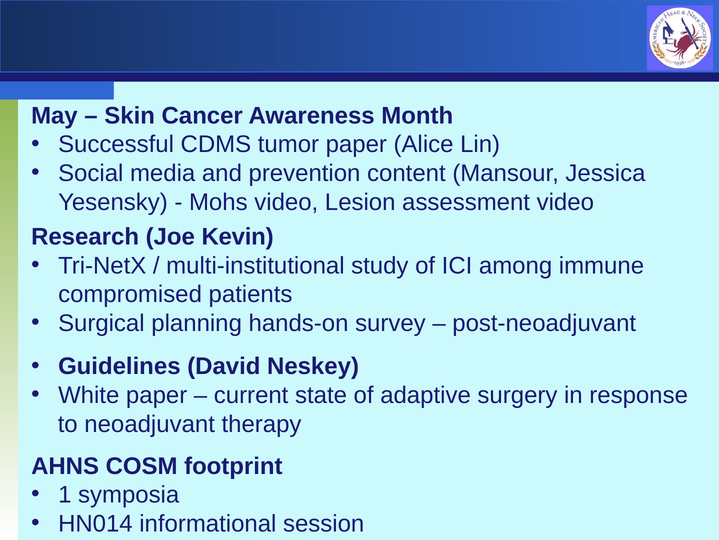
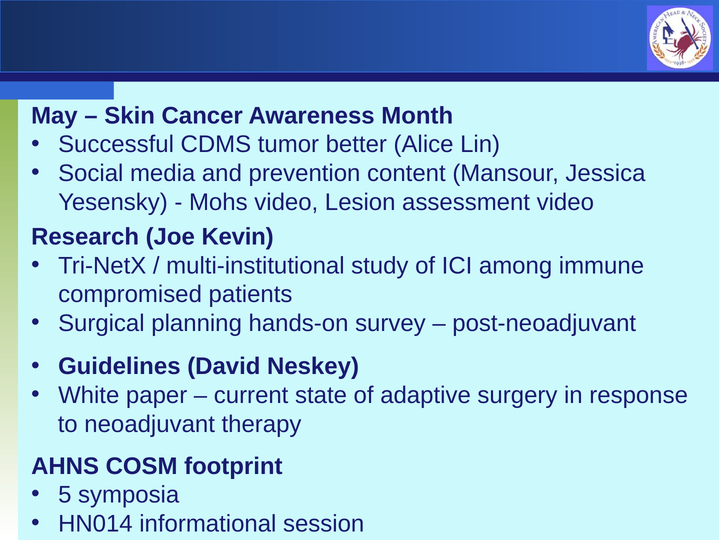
tumor paper: paper -> better (356, 144)
1: 1 -> 5 (65, 494)
